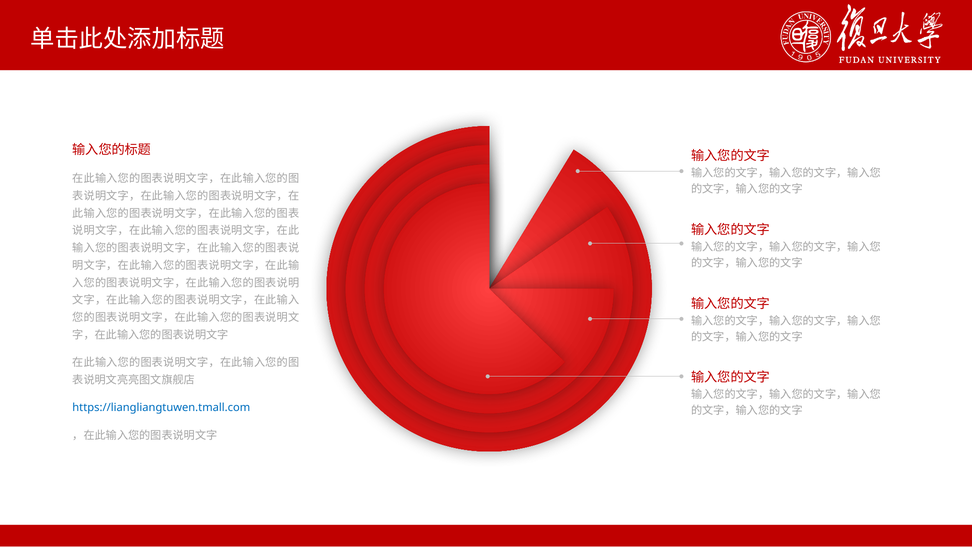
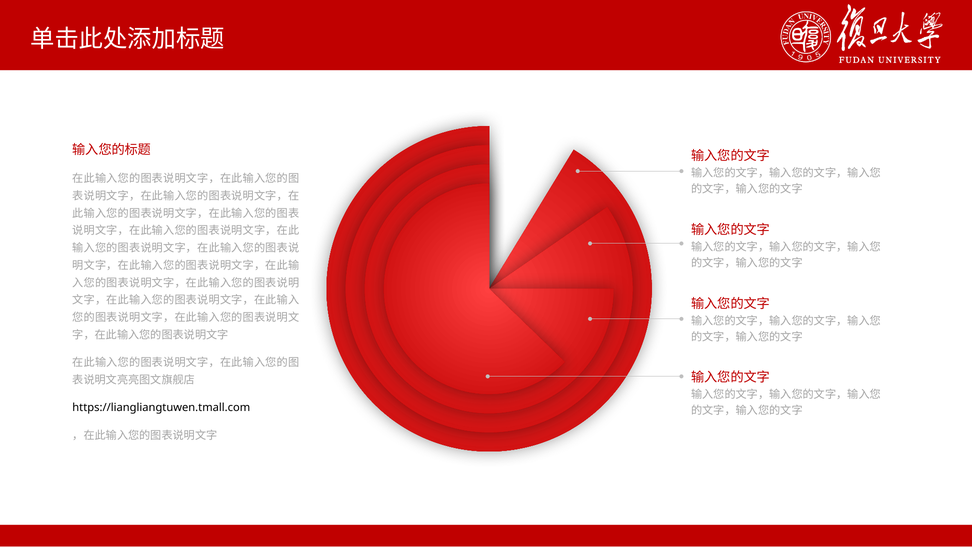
https://liangliangtuwen.tmall.com colour: blue -> black (161, 408)
